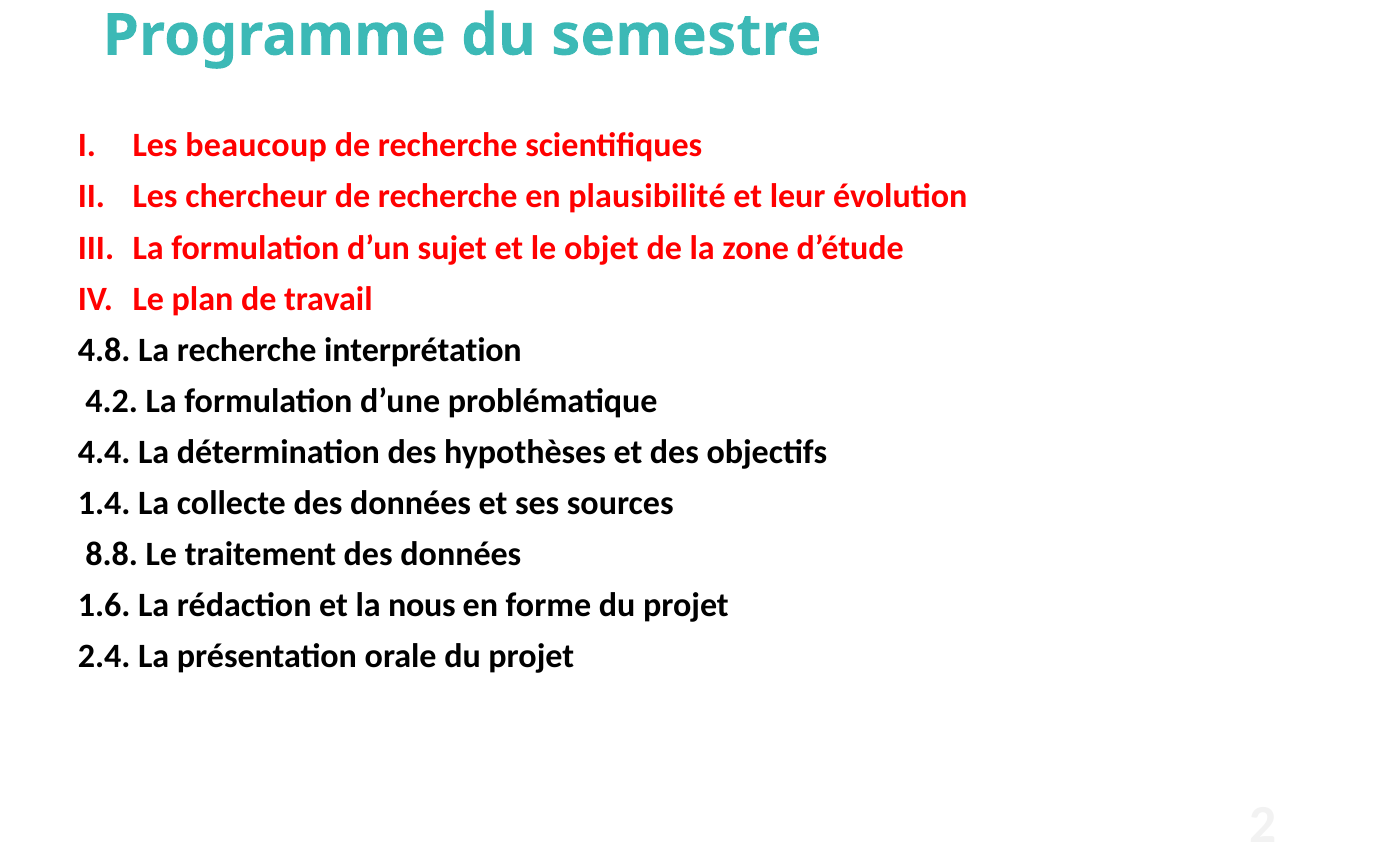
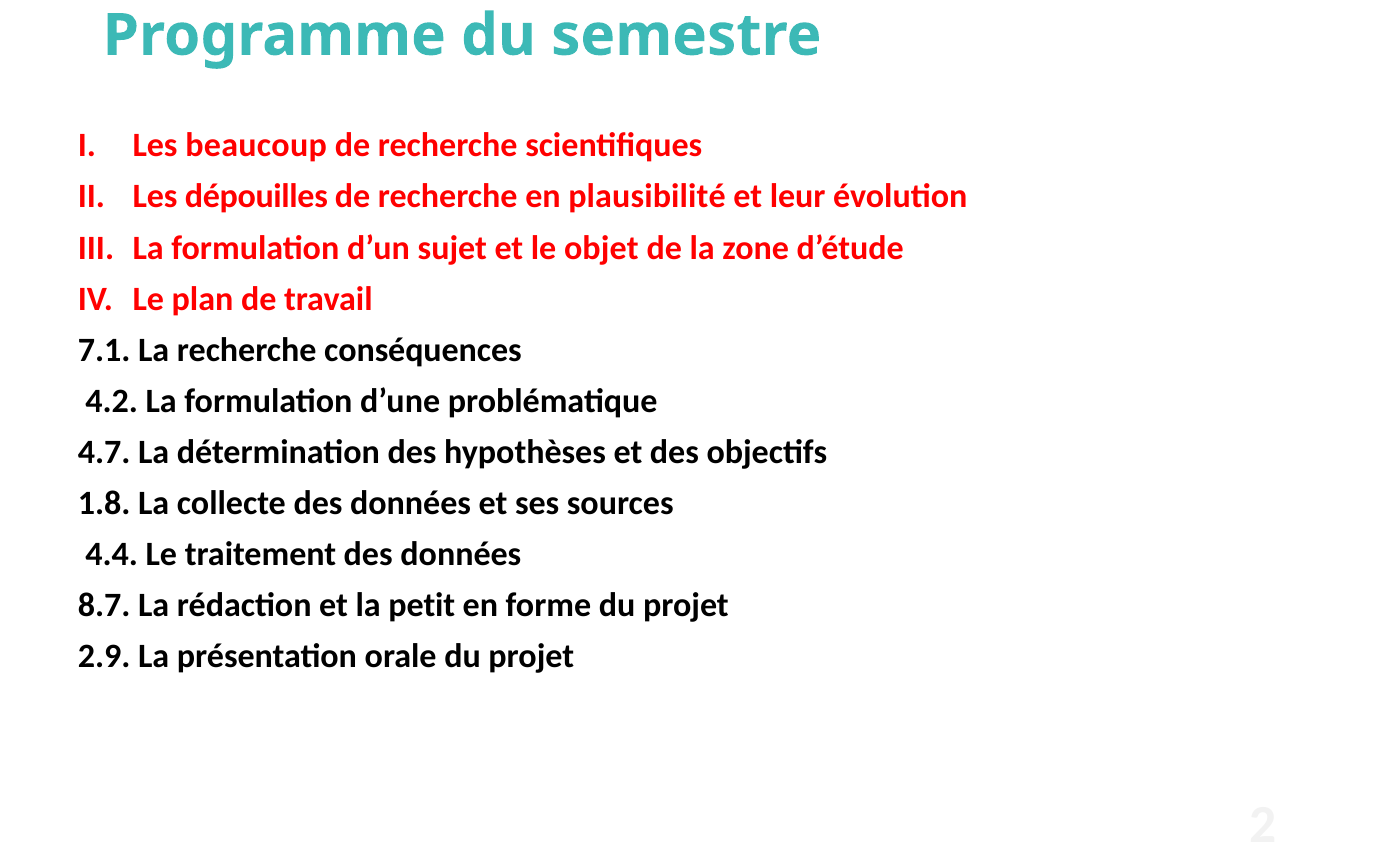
chercheur: chercheur -> dépouilles (256, 197)
4.8: 4.8 -> 7.1 (104, 350)
interprétation: interprétation -> conséquences (423, 350)
4.4: 4.4 -> 4.7 (104, 452)
1.4: 1.4 -> 1.8 (104, 504)
8.8: 8.8 -> 4.4 (112, 555)
1.6: 1.6 -> 8.7 (104, 606)
nous: nous -> petit (422, 606)
2.4: 2.4 -> 2.9 (104, 657)
